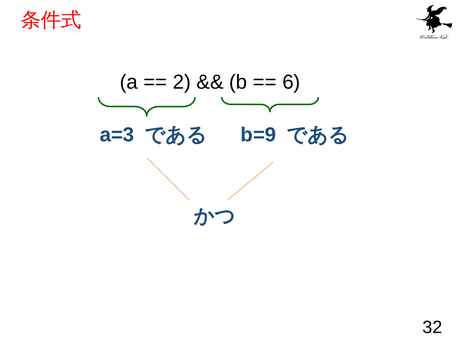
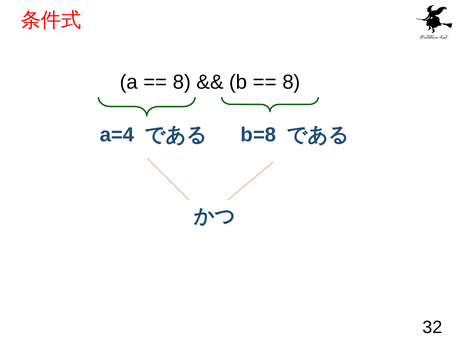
2: 2 -> 8 (182, 82)
6: 6 -> 8 (291, 82)
a=3: a=3 -> a=4 (117, 135)
b=9: b=9 -> b=8 (258, 135)
